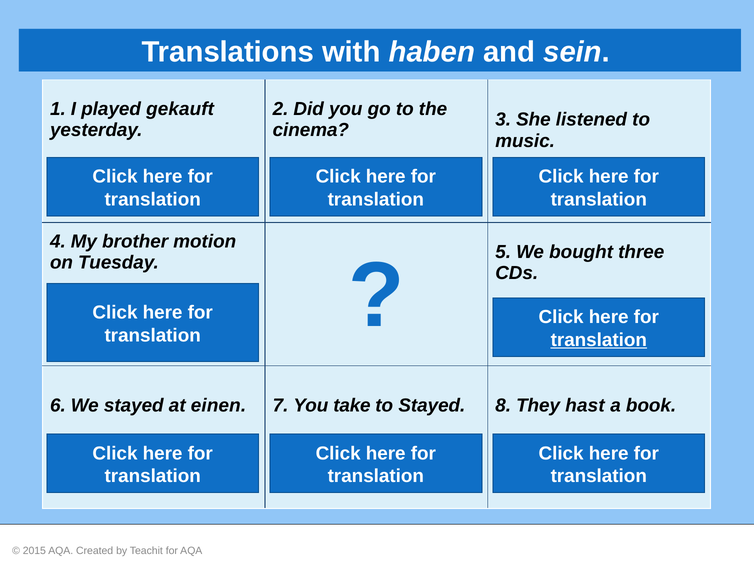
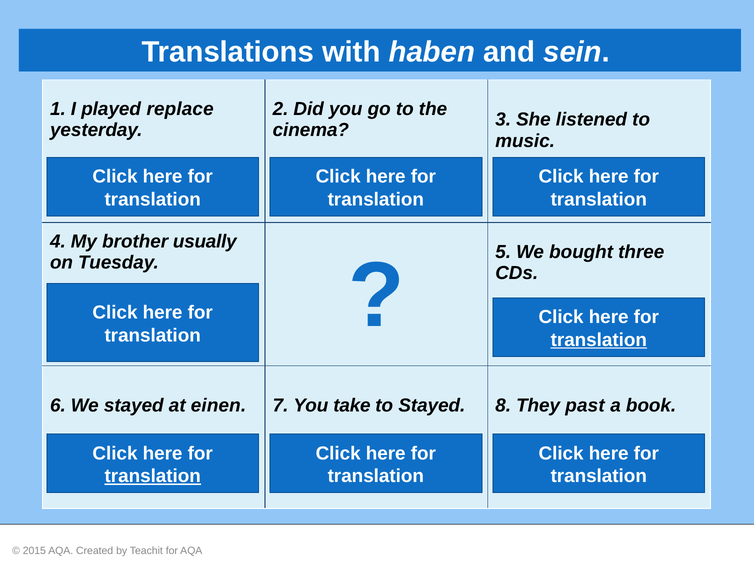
played gekauft: gekauft -> replace (180, 109)
motion: motion -> usually (205, 241)
hast: hast -> past (585, 405)
translation underline: none -> present (153, 476)
